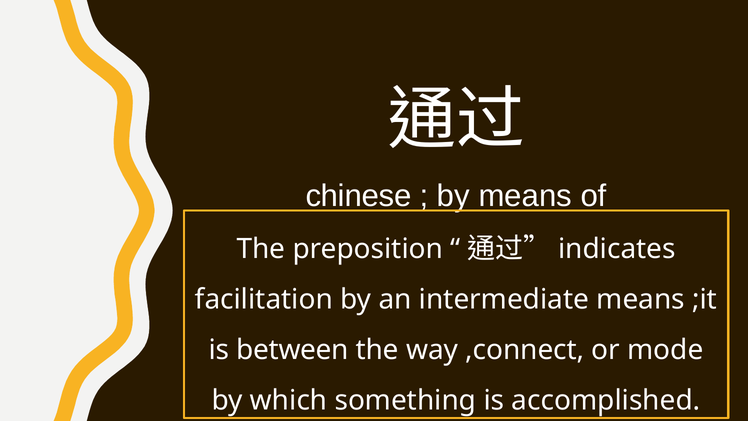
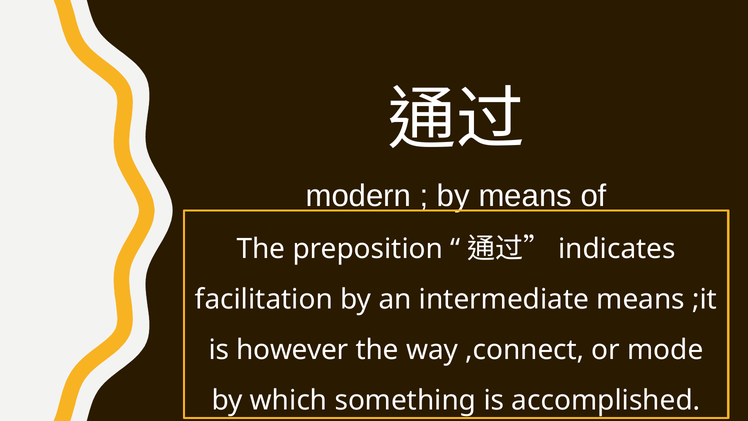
chinese: chinese -> modern (358, 196)
between: between -> however (292, 350)
